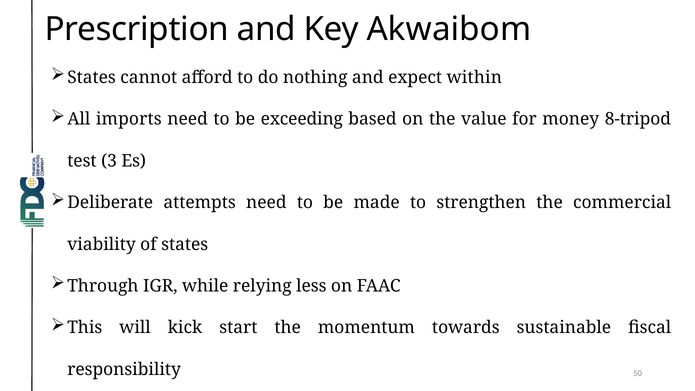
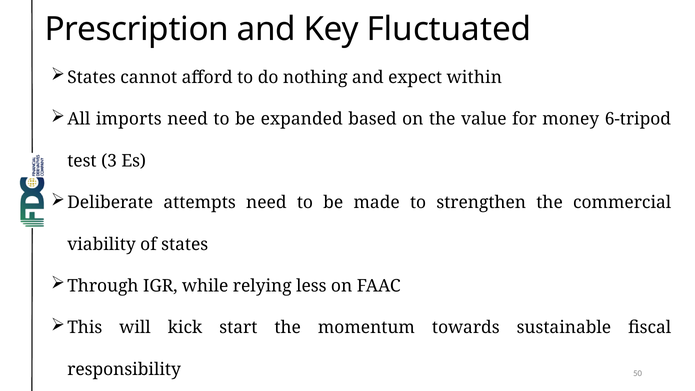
Akwaibom: Akwaibom -> Fluctuated (449, 29)
exceeding: exceeding -> expanded (302, 119)
8-tripod: 8-tripod -> 6-tripod (638, 119)
